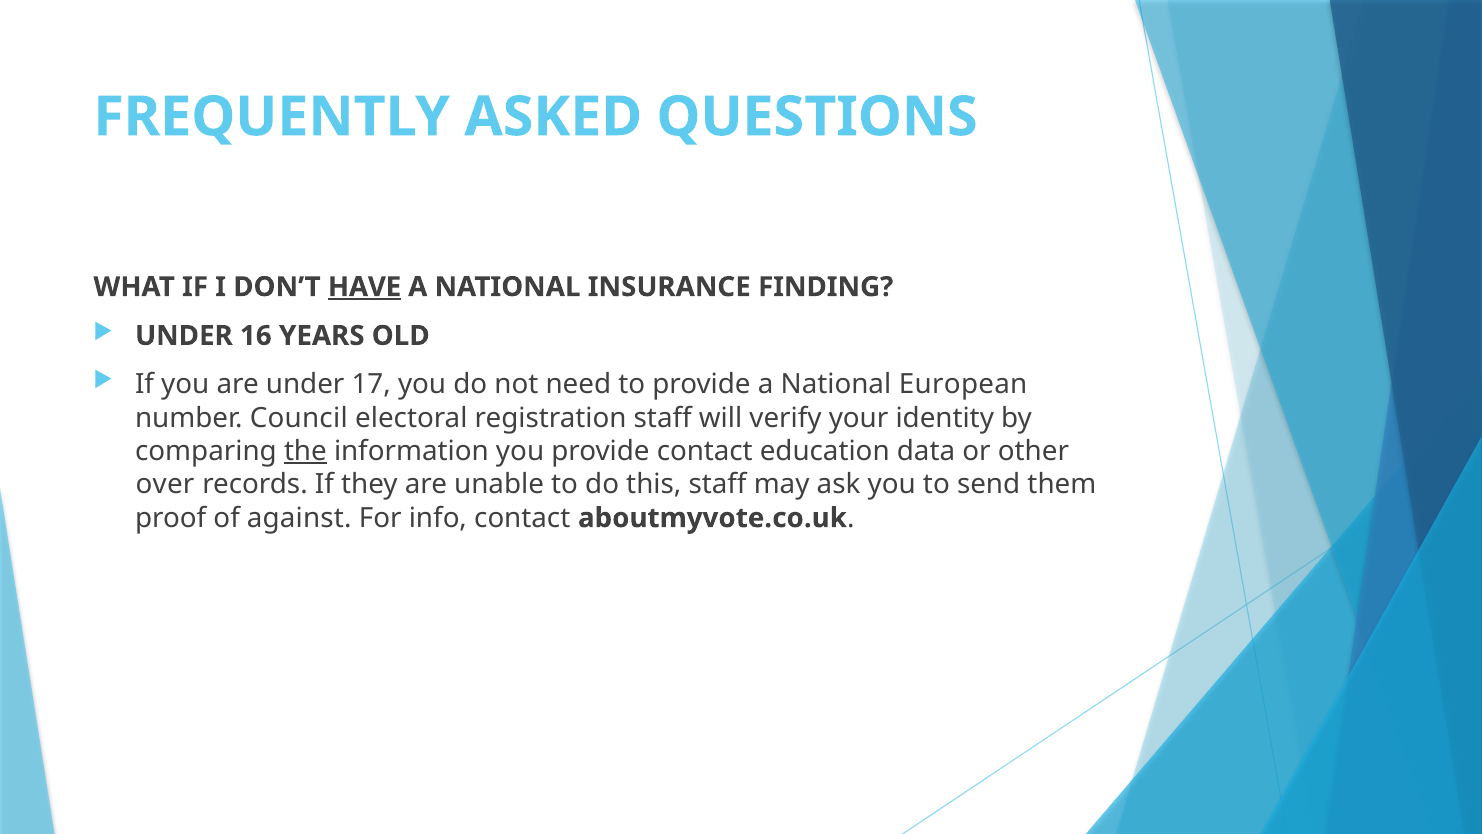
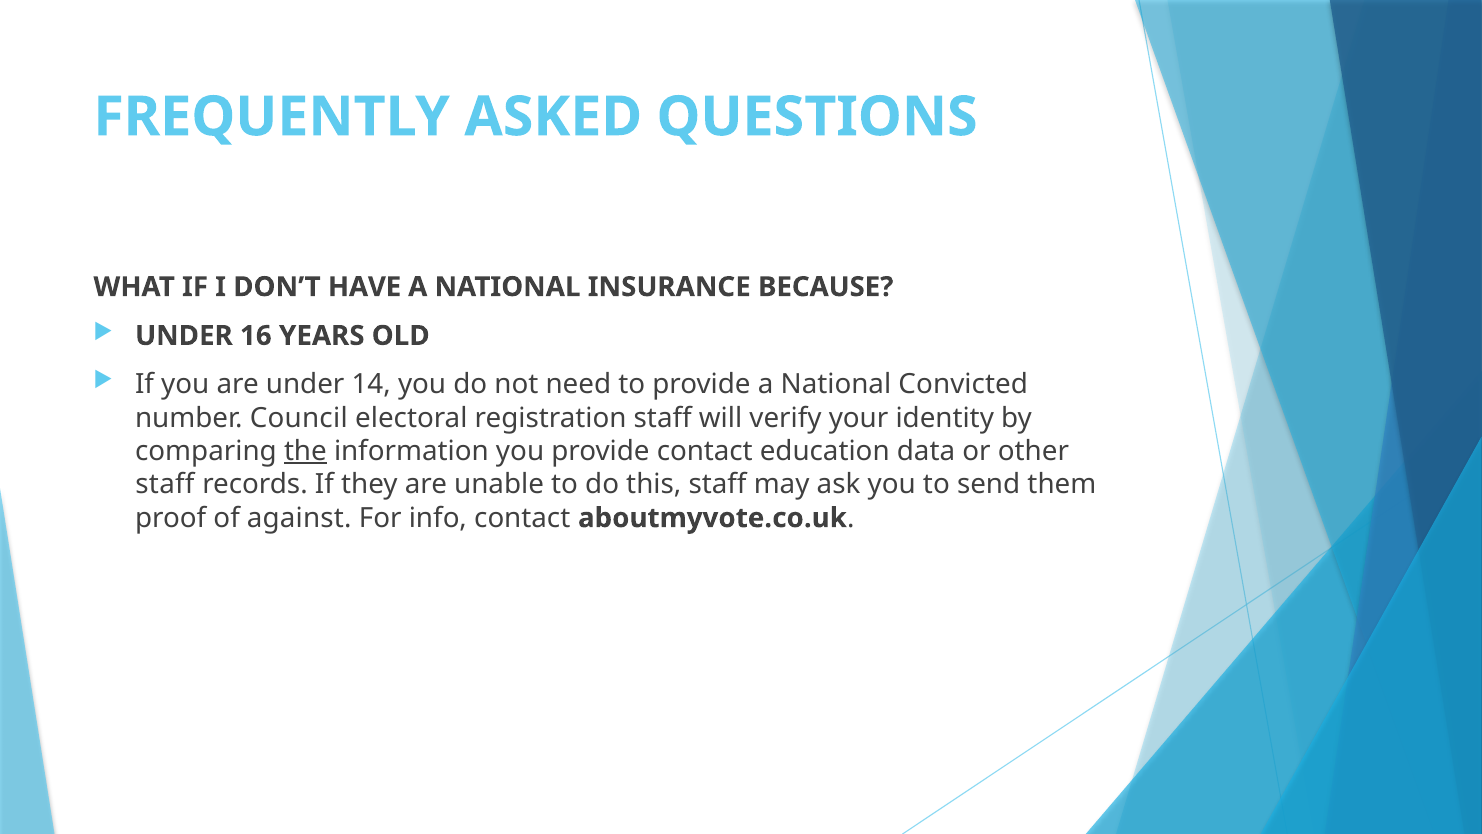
HAVE underline: present -> none (365, 287)
FINDING: FINDING -> BECAUSE (826, 287)
17: 17 -> 14 (371, 384)
European: European -> Convicted (963, 384)
over: over -> staff (165, 484)
